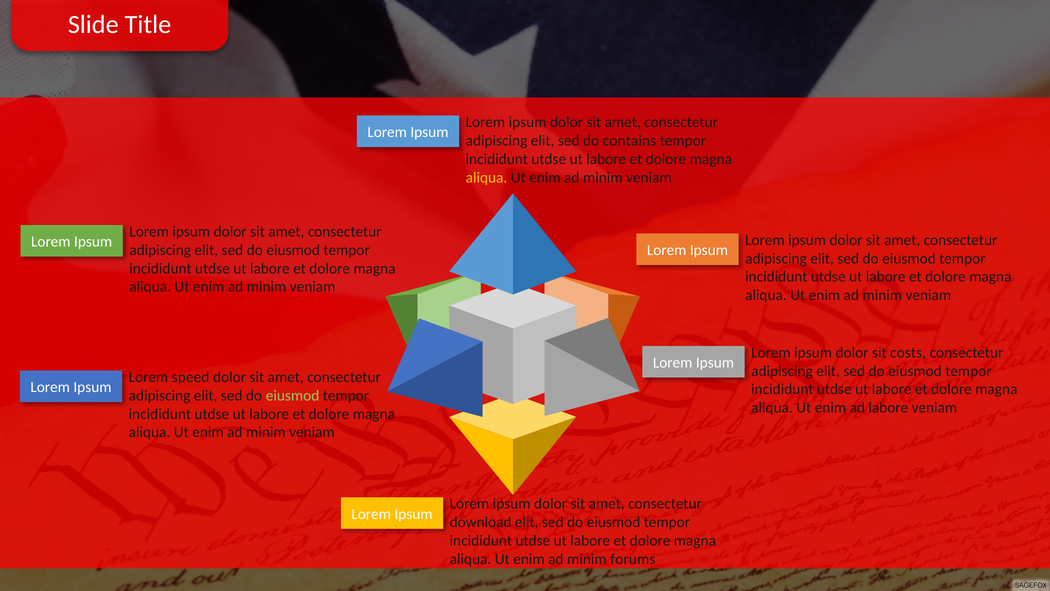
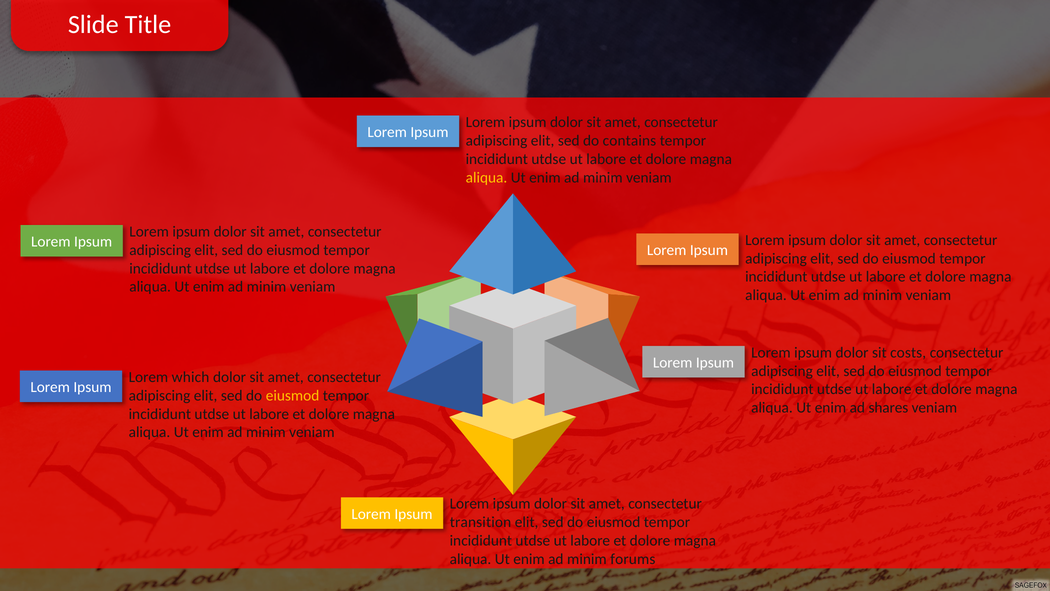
speed: speed -> which (191, 377)
eiusmod colour: light green -> yellow (293, 395)
ad labore: labore -> shares (888, 408)
download: download -> transition (480, 522)
